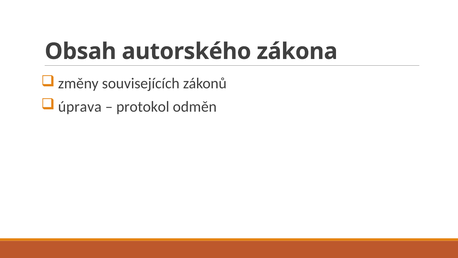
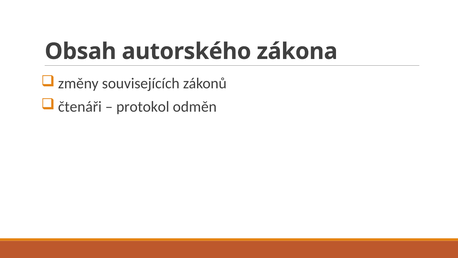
úprava: úprava -> čtenáři (80, 107)
